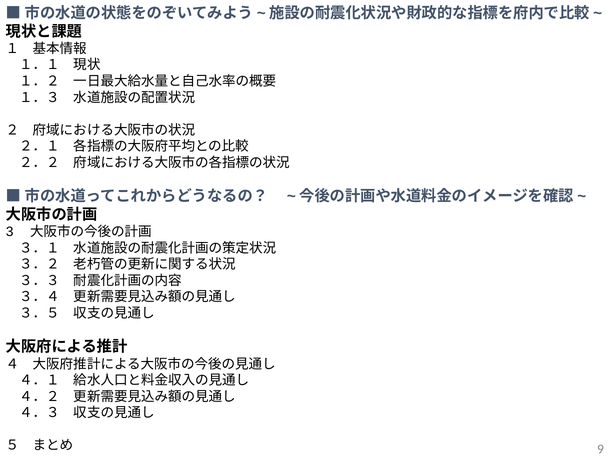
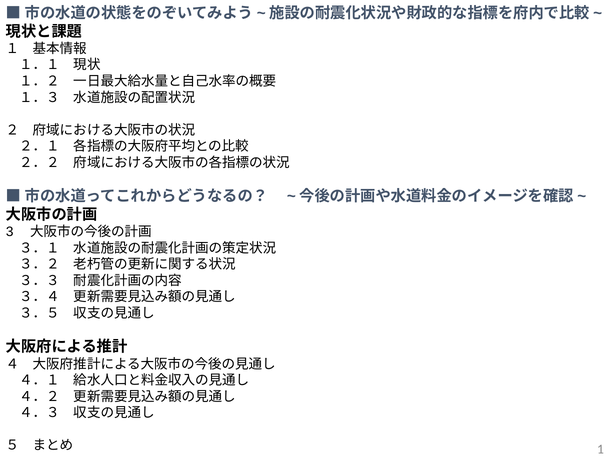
9: 9 -> 1 (601, 449)
